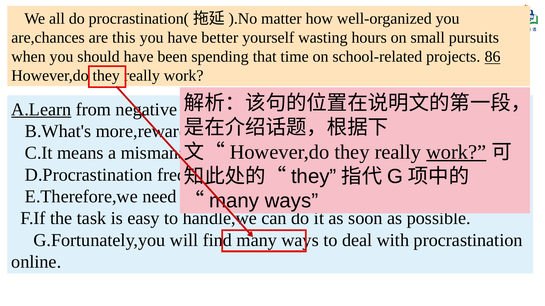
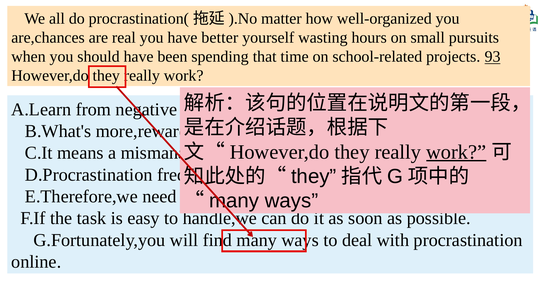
this: this -> real (124, 38)
86: 86 -> 93 (493, 57)
A.Learn underline: present -> none (41, 110)
